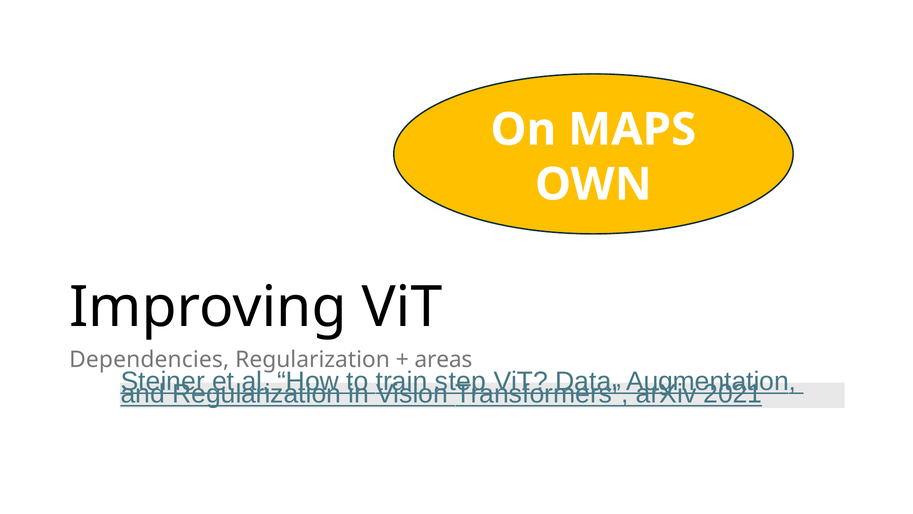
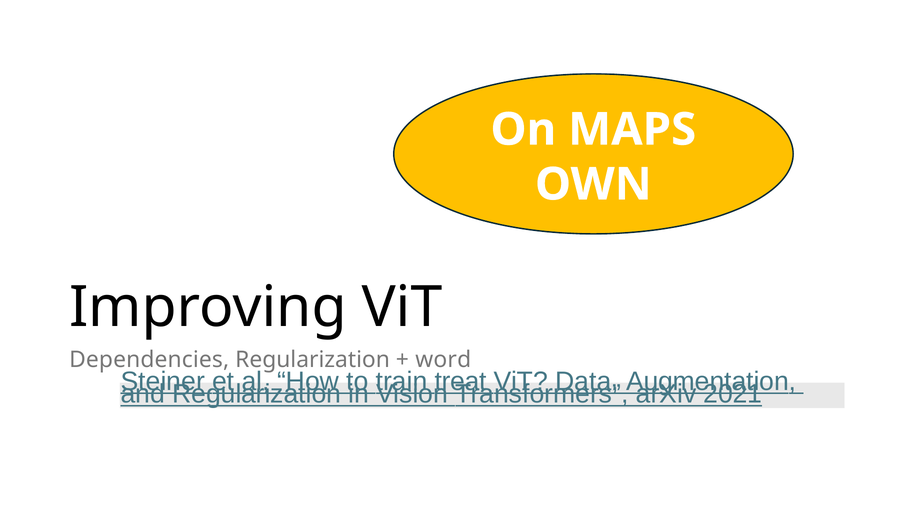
areas: areas -> word (443, 359)
step: step -> treat (461, 381)
